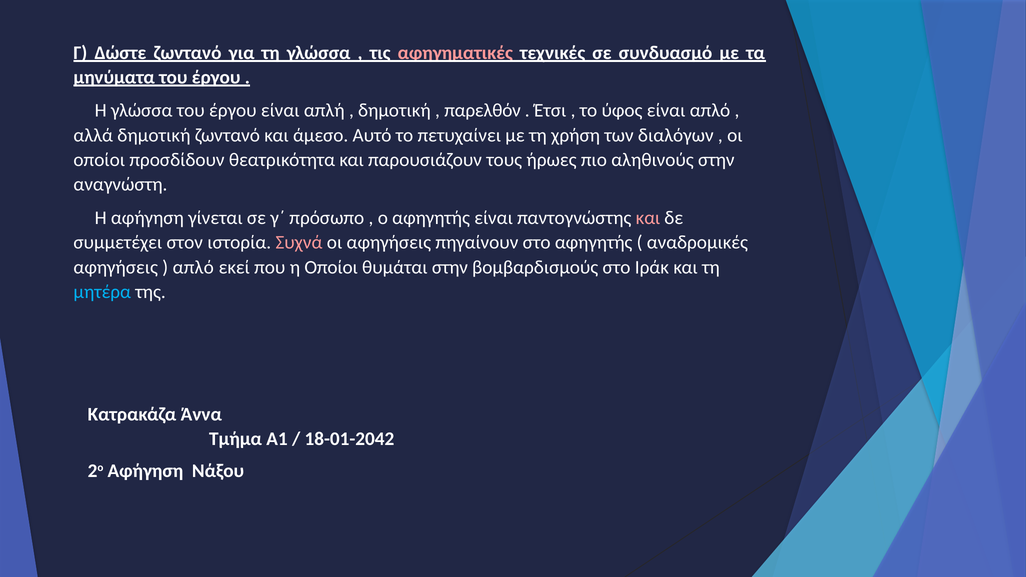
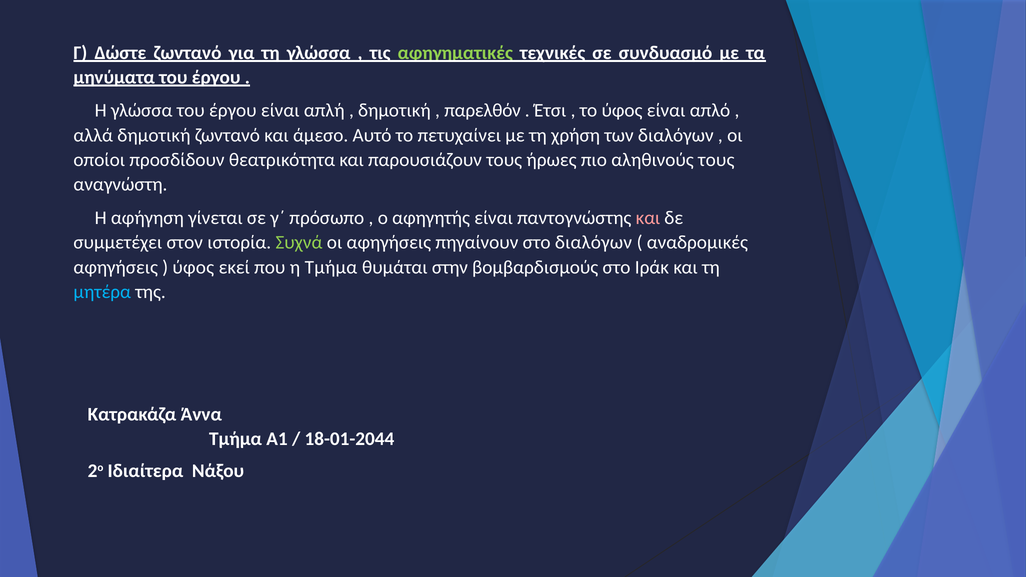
αφηγηματικές colour: pink -> light green (455, 53)
αληθινούς στην: στην -> τους (716, 160)
Συχνά colour: pink -> light green (299, 243)
στο αφηγητής: αφηγητής -> διαλόγων (593, 243)
απλό: απλό -> ύφος (193, 267)
η Οποίοι: Οποίοι -> Τμήμα (331, 267)
18-01-2042: 18-01-2042 -> 18-01-2044 (349, 439)
2ο Αφήγηση: Αφήγηση -> Ιδιαίτερα (145, 471)
